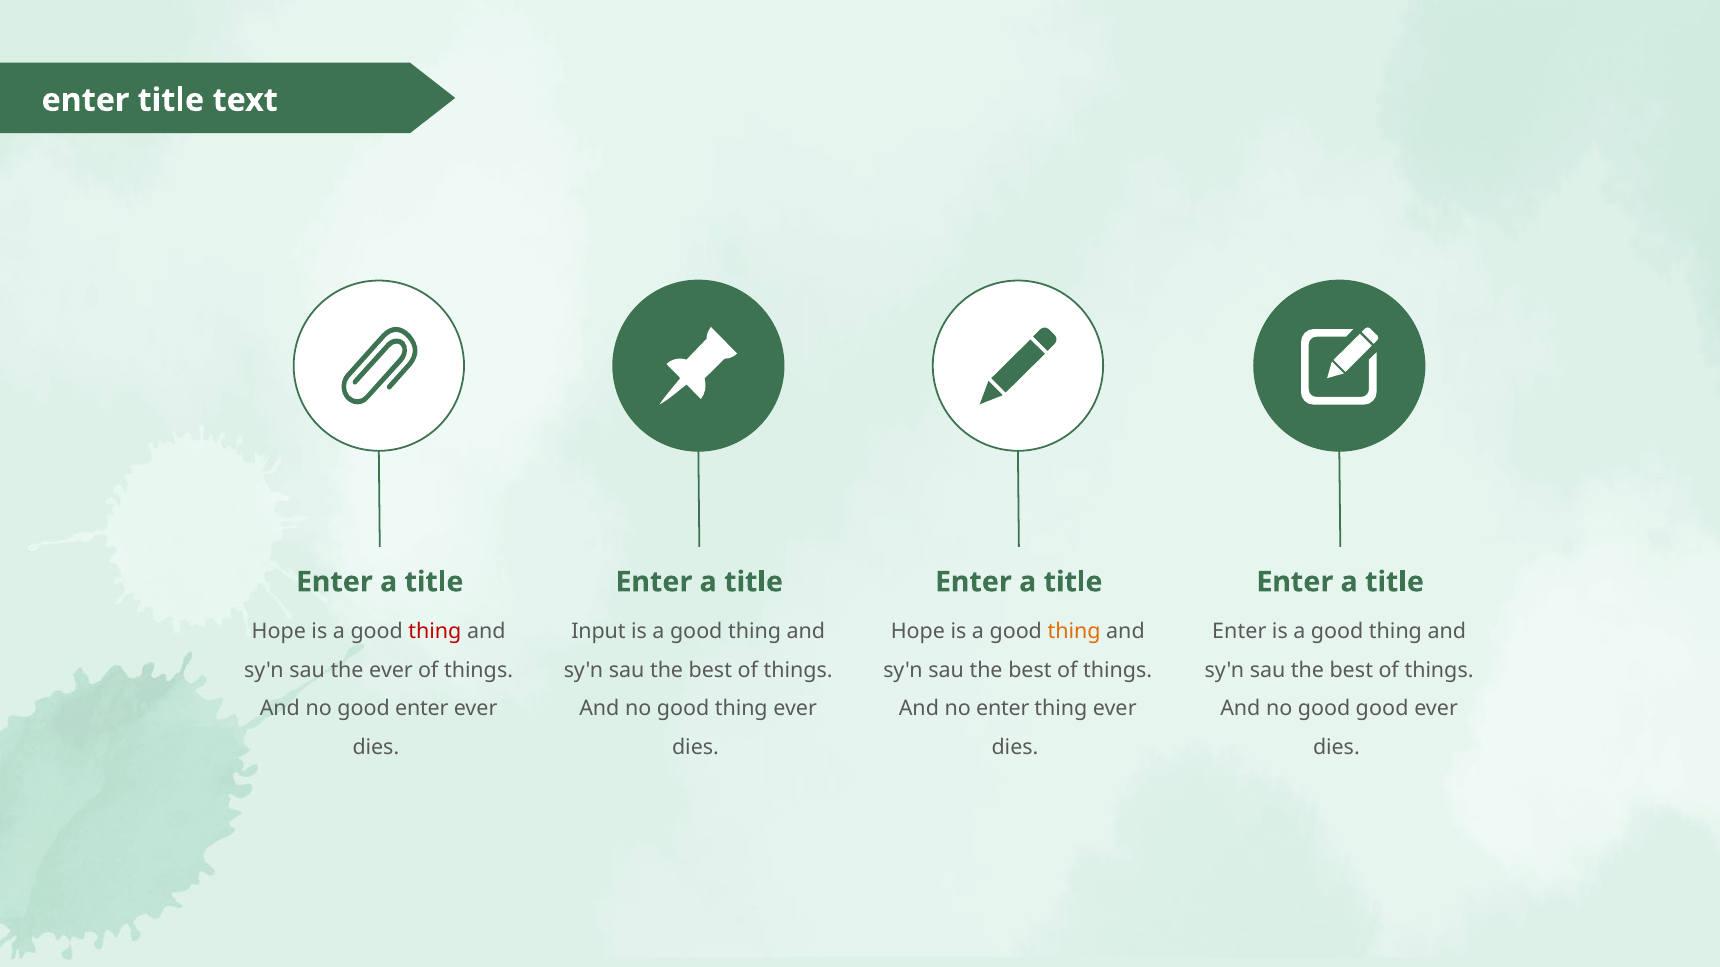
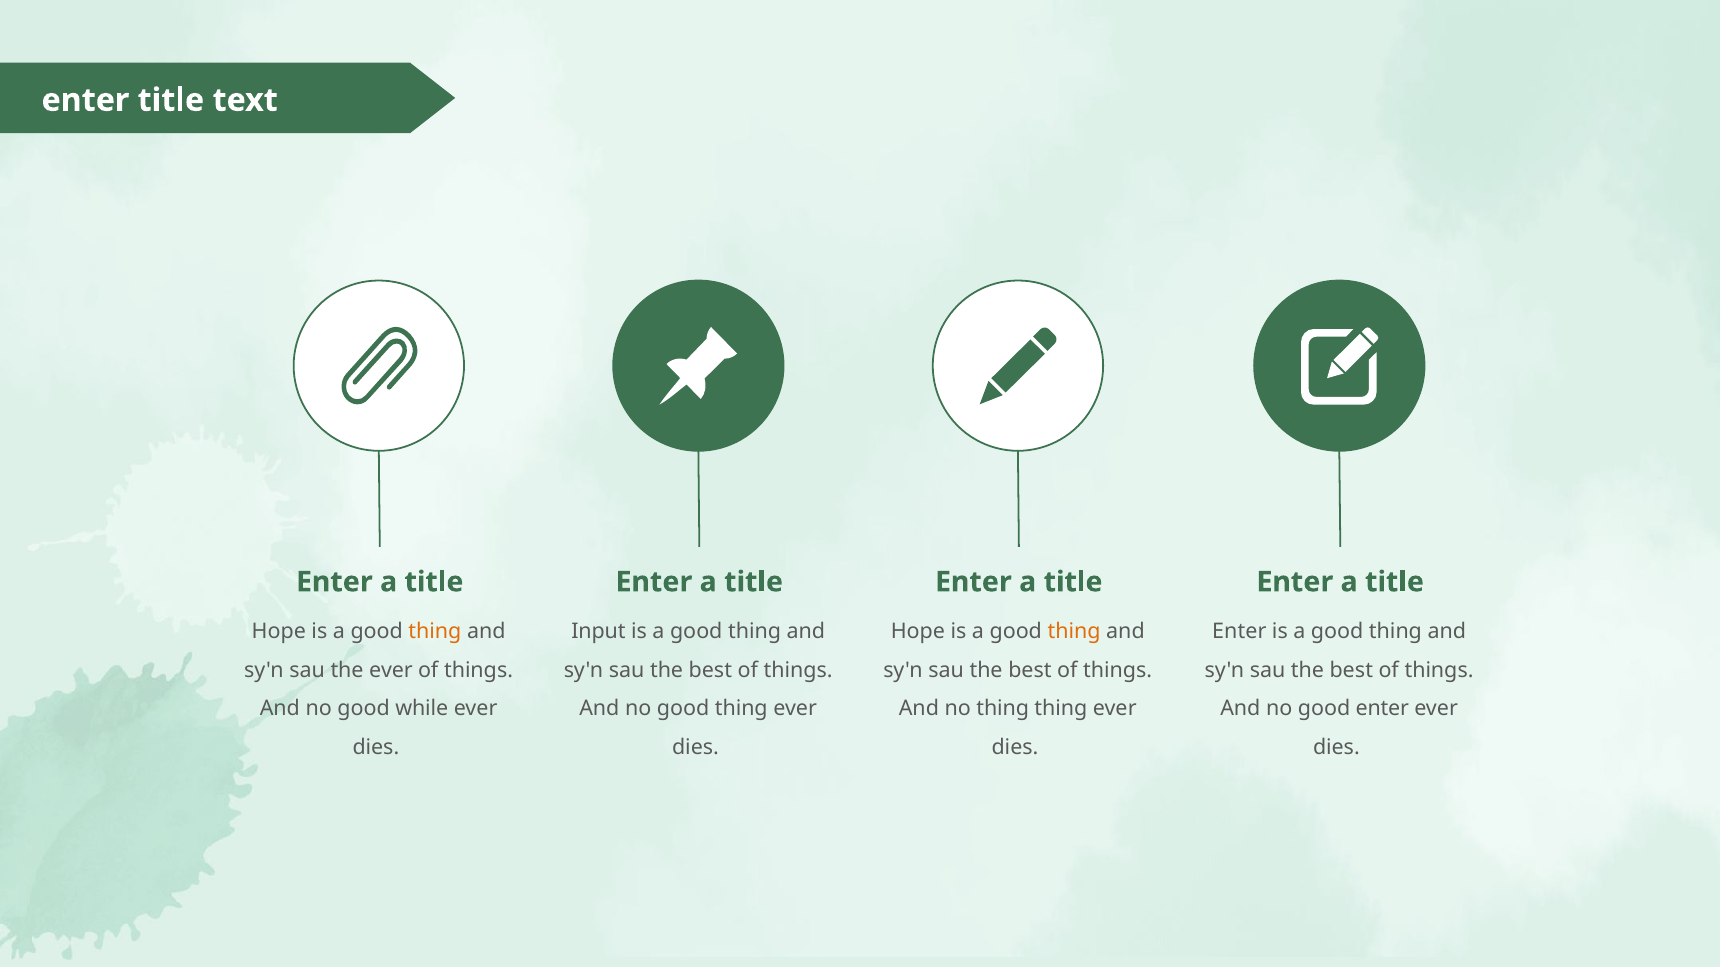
thing colour: red -> orange (435, 632)
good enter: enter -> while (422, 709)
no enter: enter -> thing (1003, 709)
good good: good -> enter (1382, 709)
